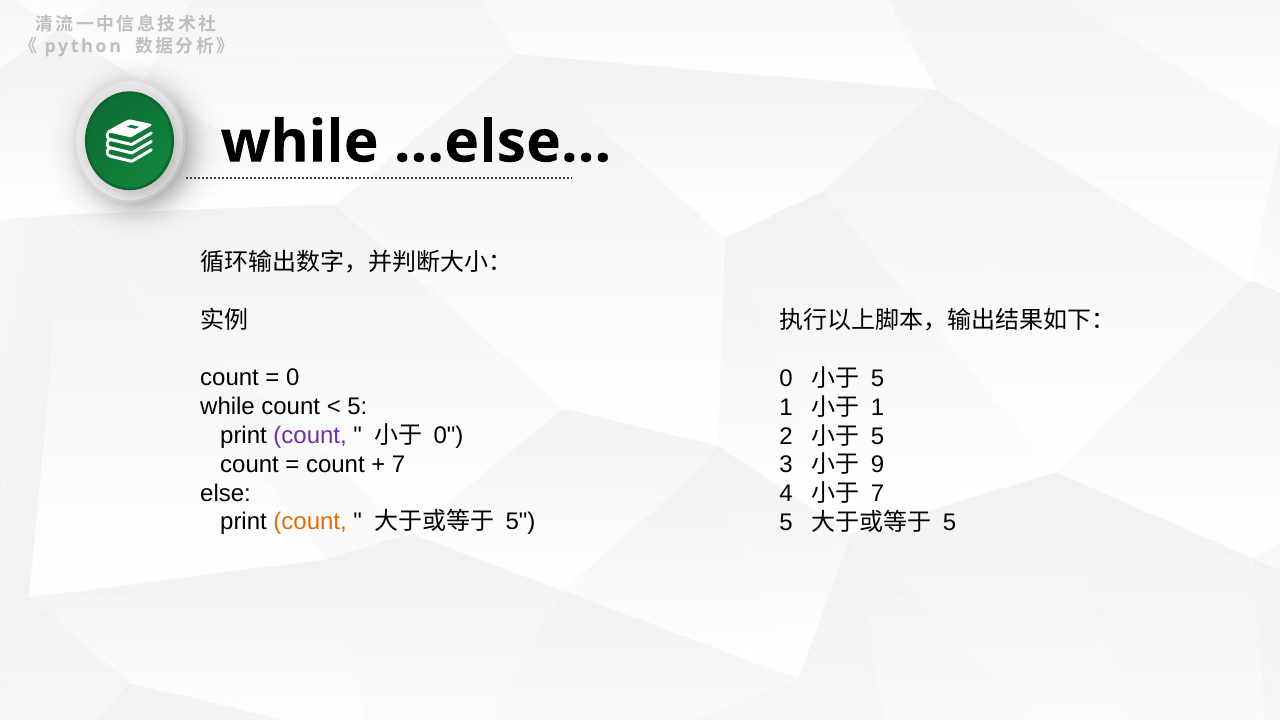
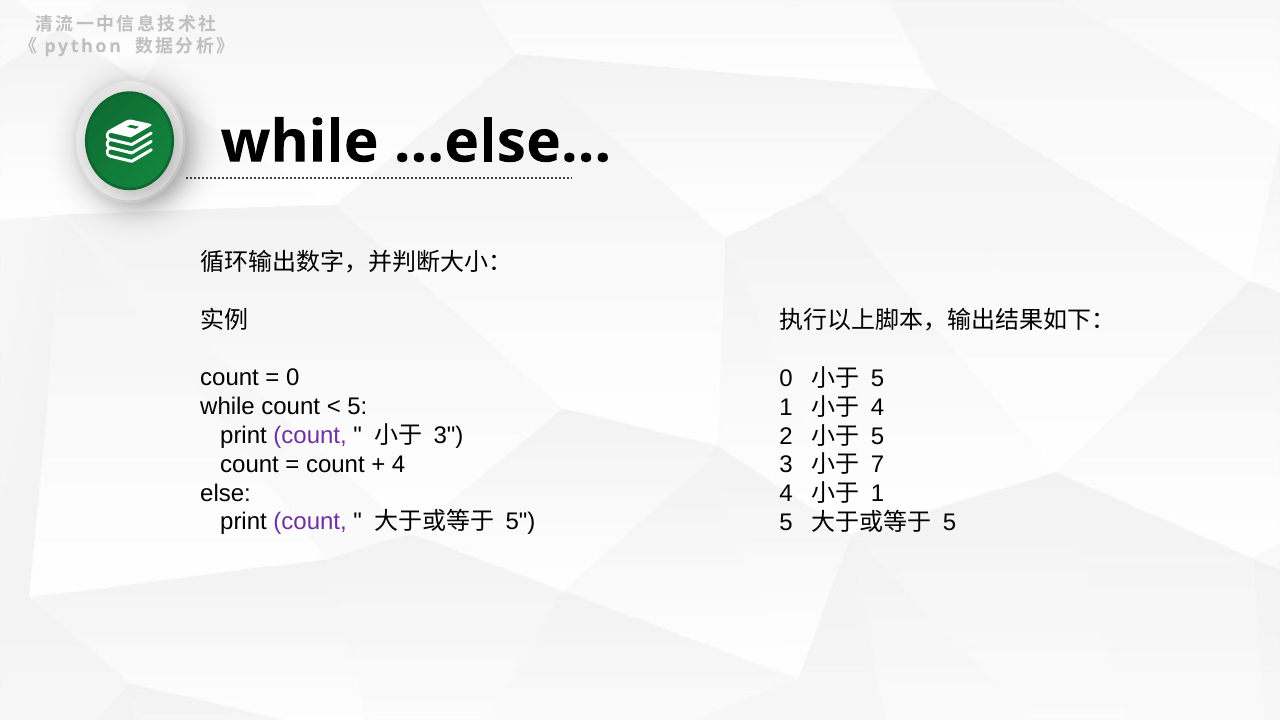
1: 1 -> 4 (877, 407)
0: 0 -> 3 (448, 436)
7: 7 -> 4 (399, 464)
9: 9 -> 7 (877, 465)
7: 7 -> 1 (877, 494)
count colour: orange -> purple (310, 522)
